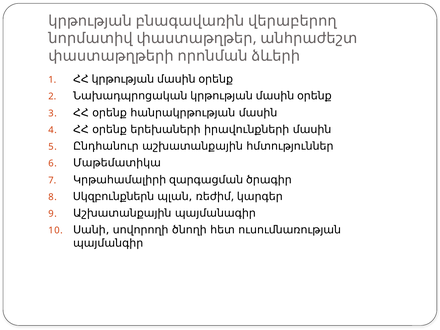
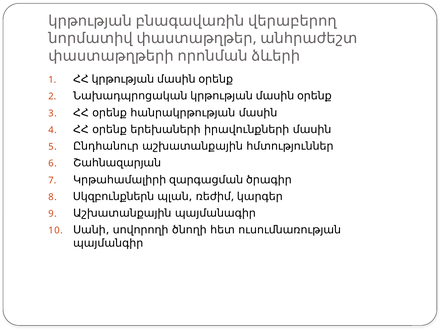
Մաթեմատիկա: Մաթեմատիկա -> Շահնազարյան (117, 163)
